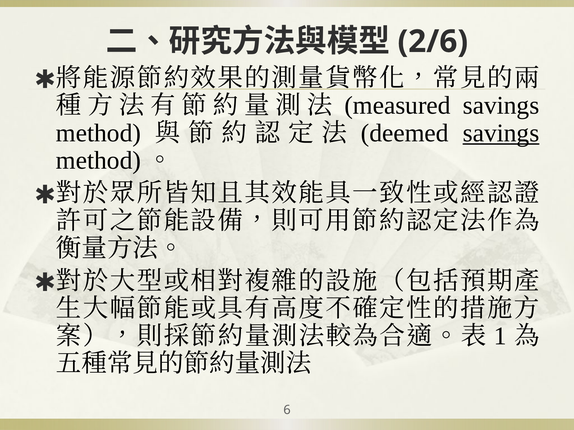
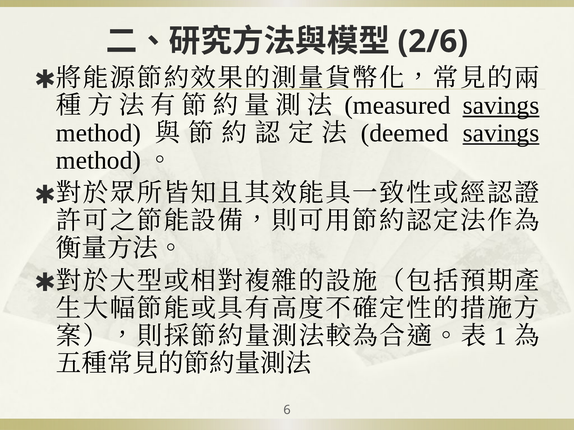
savings underline: none -> present (501, 106)
